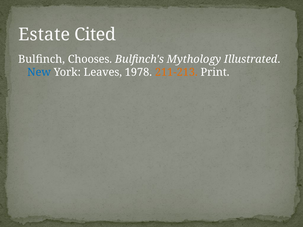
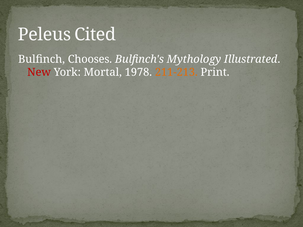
Estate: Estate -> Peleus (45, 35)
New colour: blue -> red (39, 72)
Leaves: Leaves -> Mortal (103, 72)
